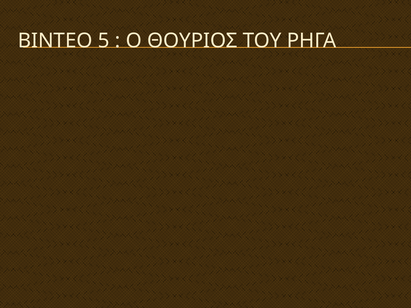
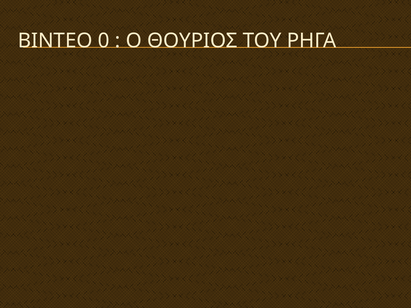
5: 5 -> 0 (104, 41)
